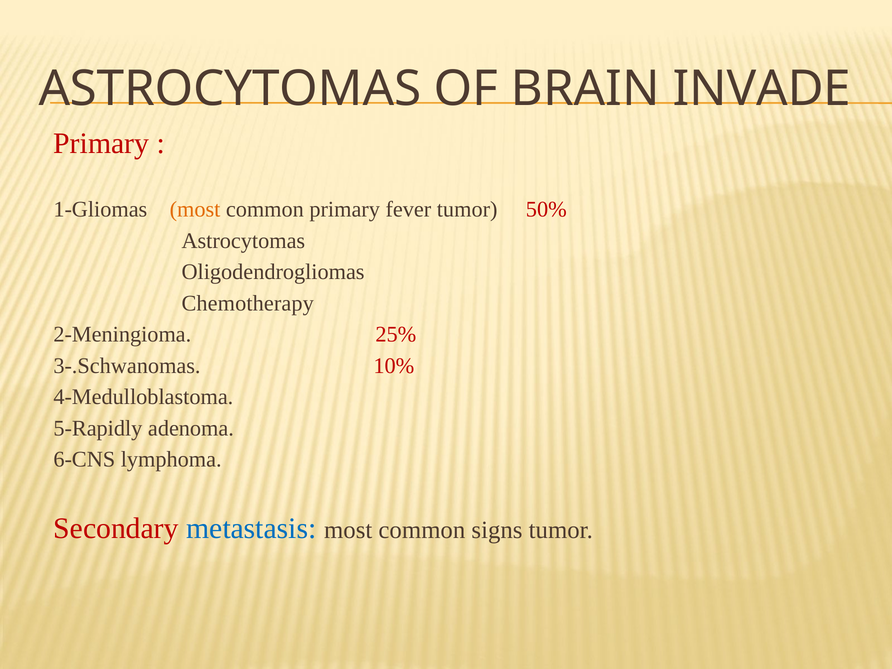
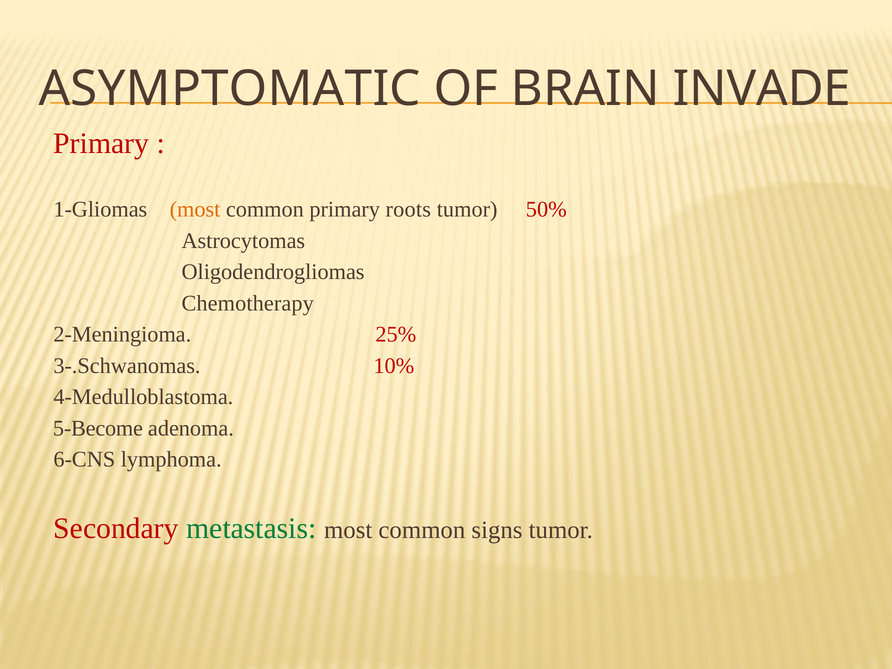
ASTROCYTOMAS: ASTROCYTOMAS -> ASYMPTOMATIC (230, 89)
fever: fever -> roots (408, 210)
5-Rapidly: 5-Rapidly -> 5-Become (98, 428)
metastasis colour: blue -> green (251, 528)
